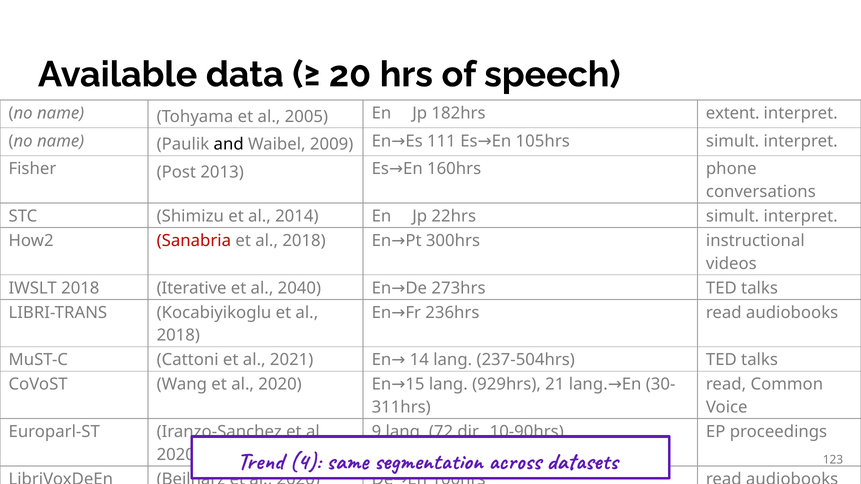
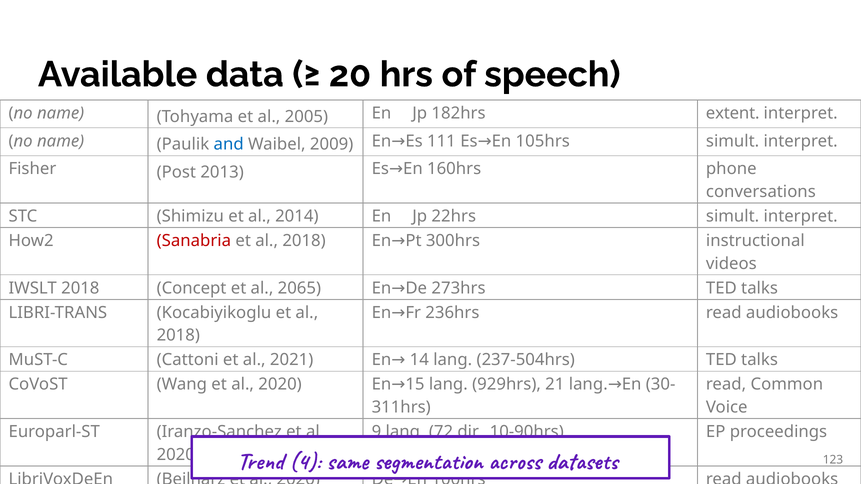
and colour: black -> blue (229, 145)
Iterative: Iterative -> Concept (192, 288)
2040: 2040 -> 2065 (299, 288)
